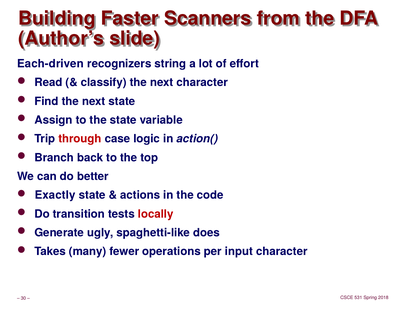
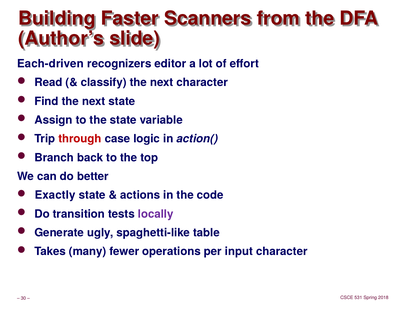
string: string -> editor (170, 64)
locally colour: red -> purple (156, 213)
does: does -> table (206, 232)
